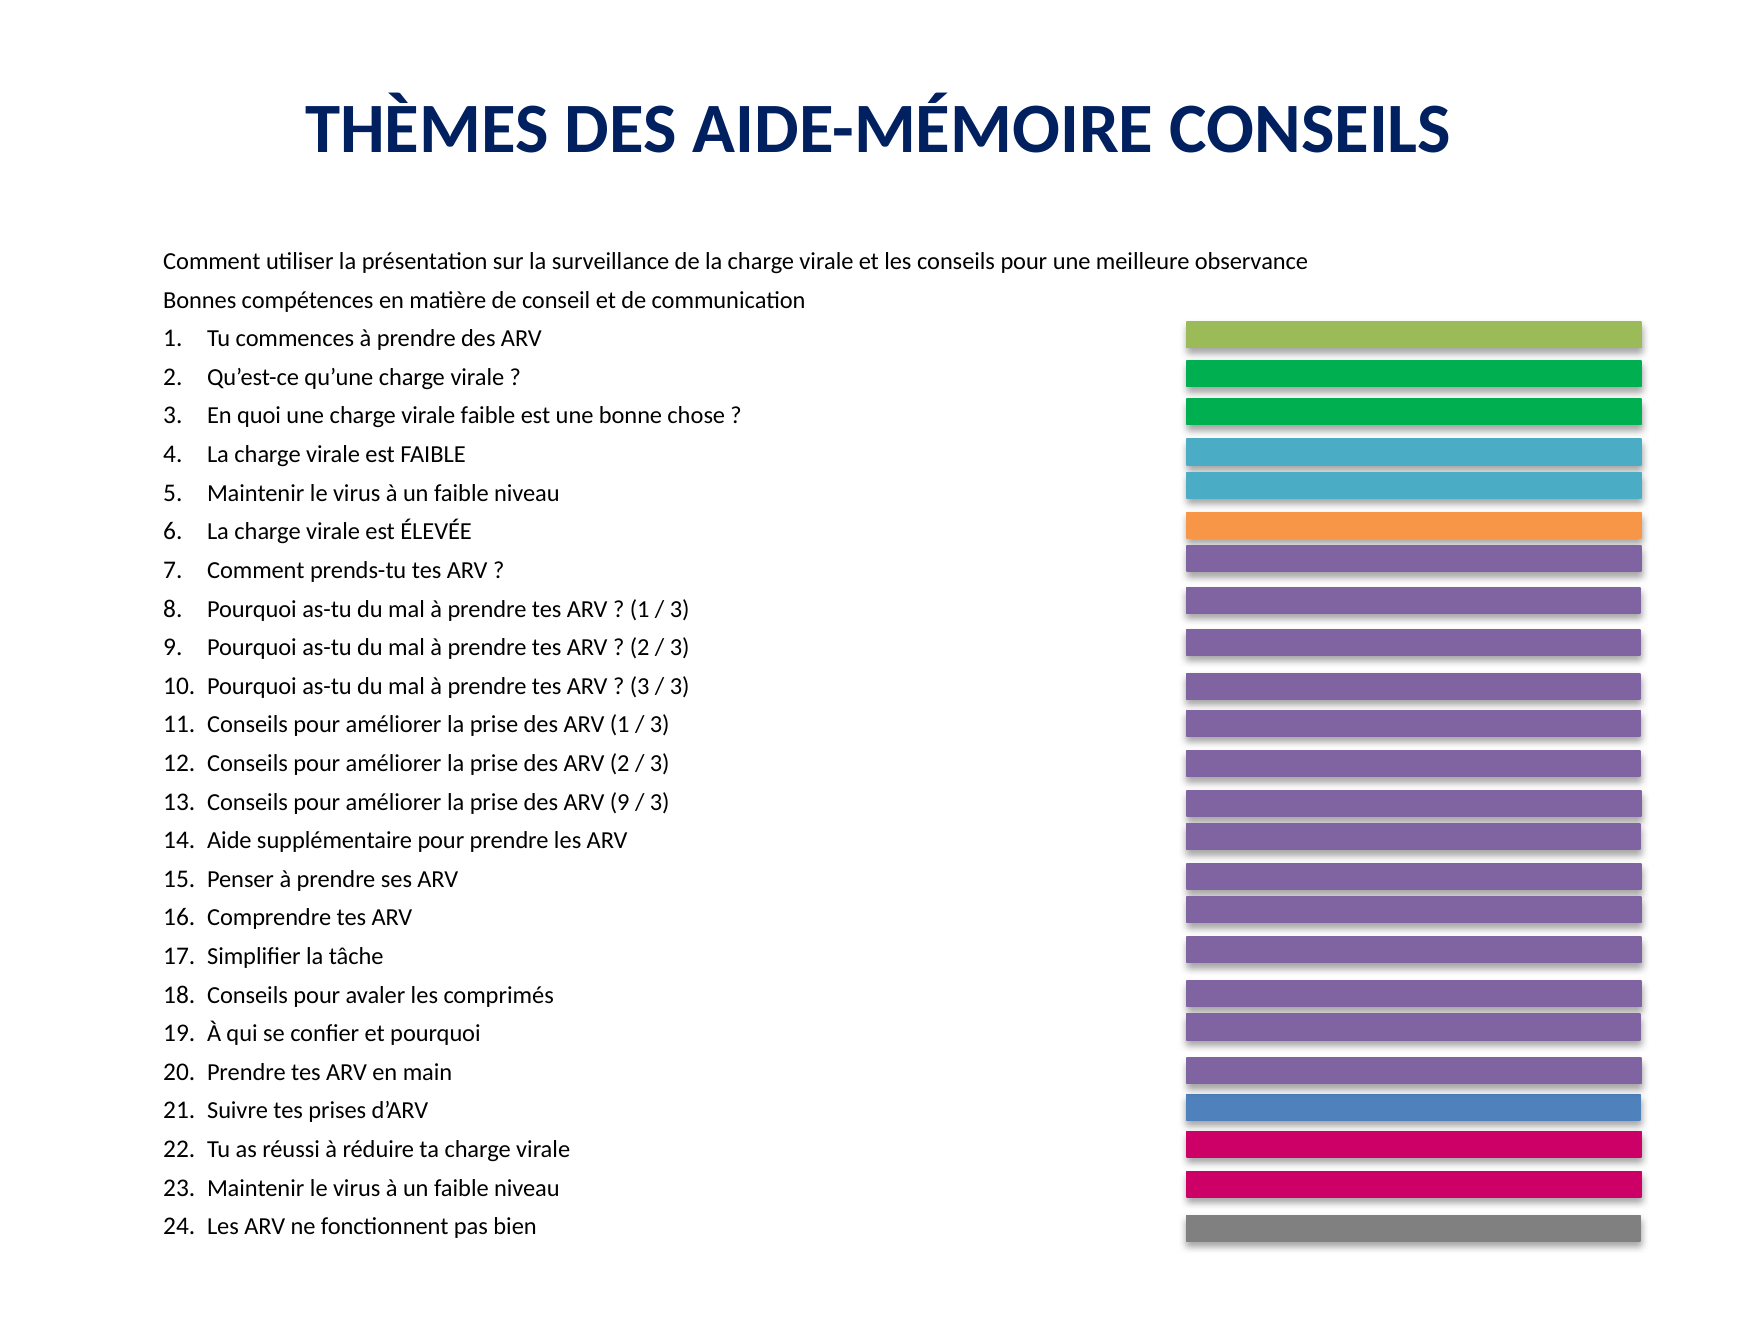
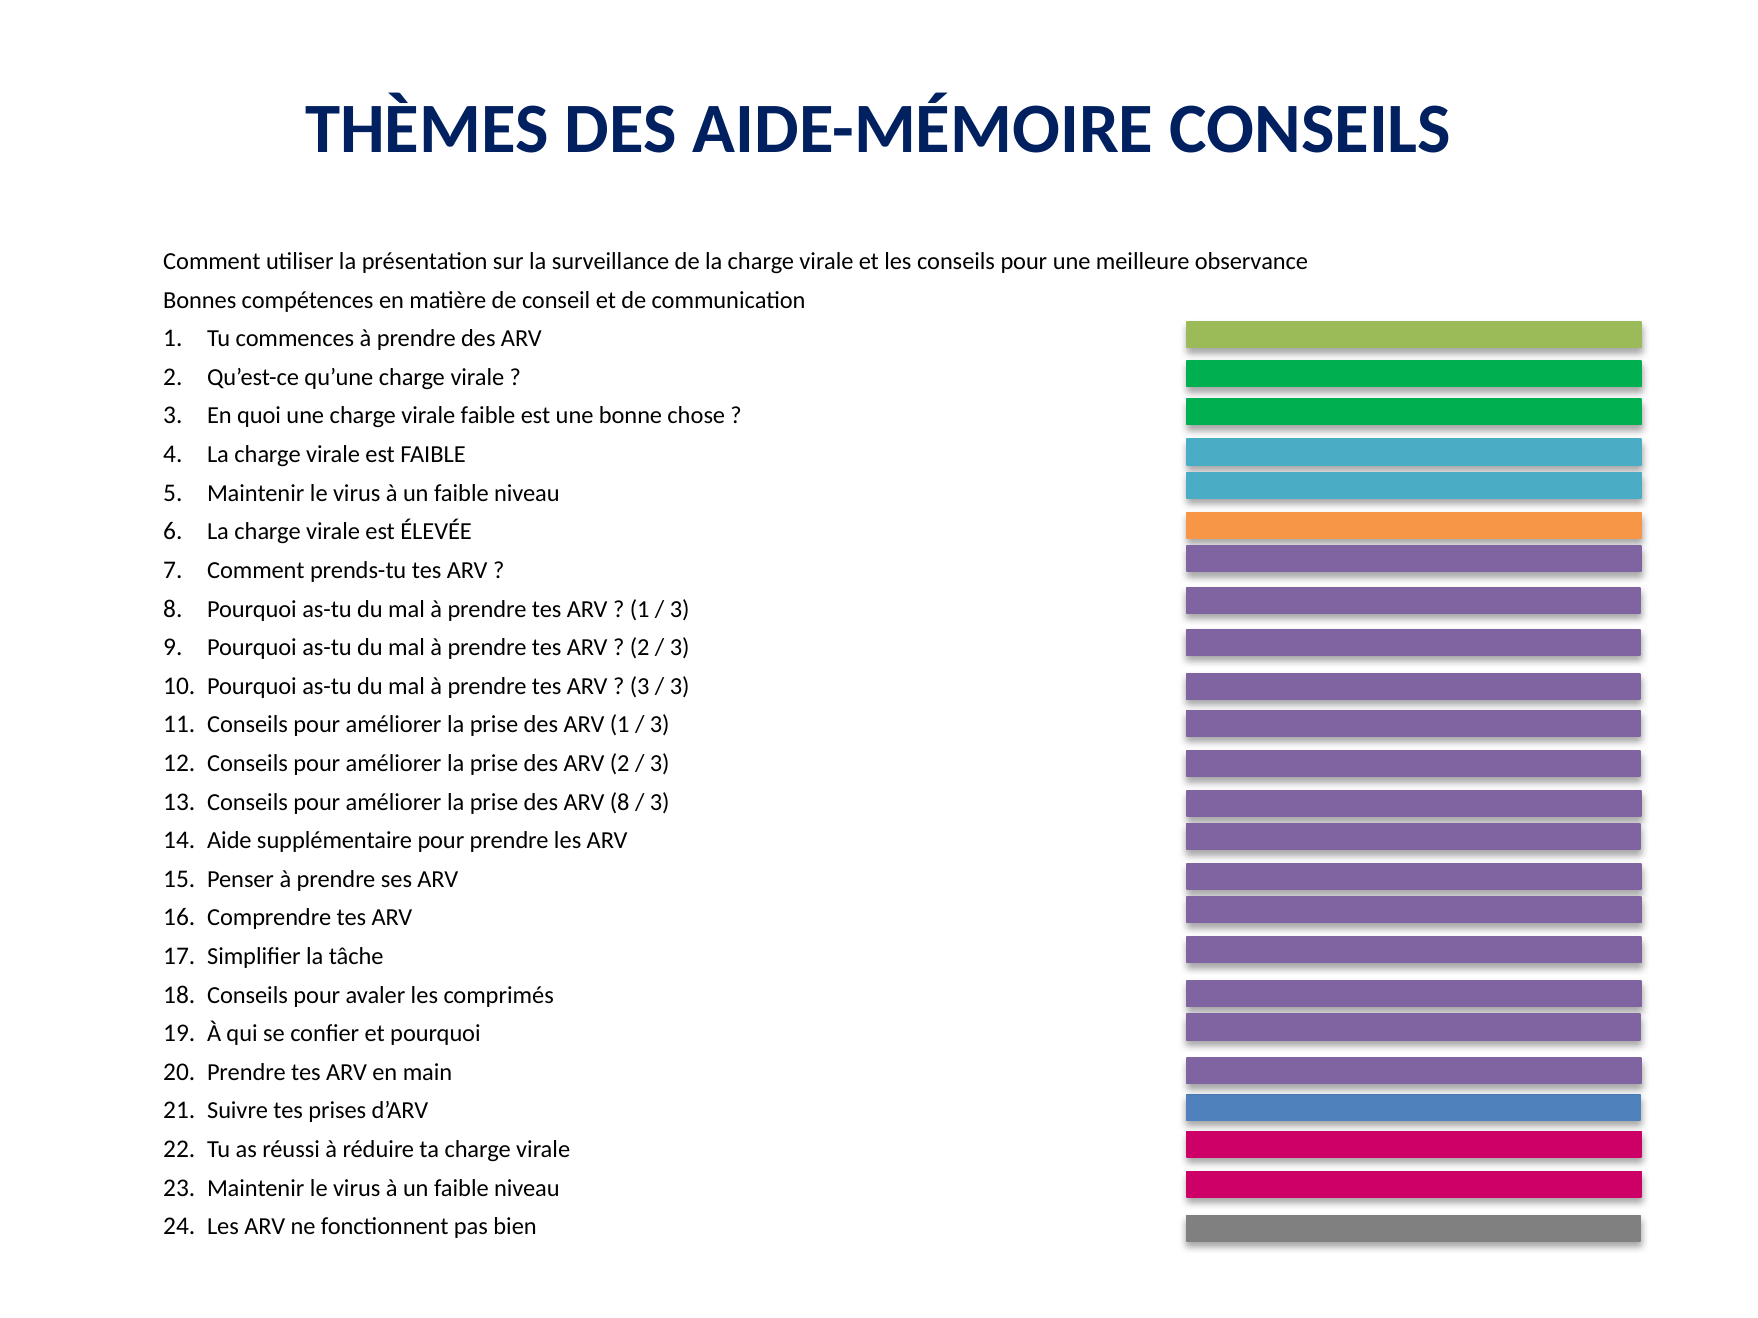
ARV 9: 9 -> 8 (620, 802)
